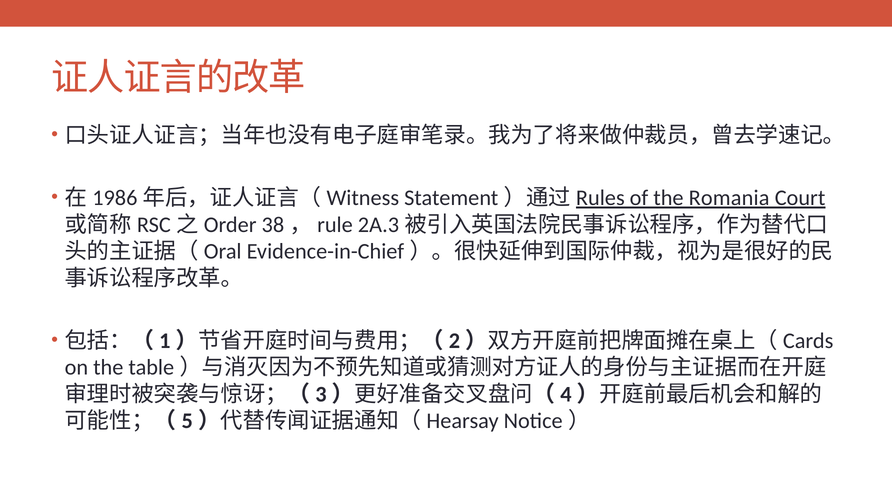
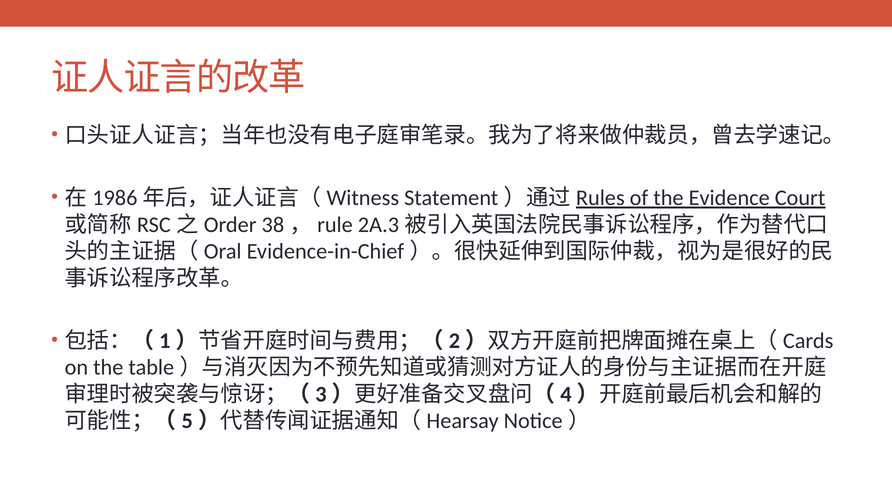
Romania: Romania -> Evidence (729, 198)
